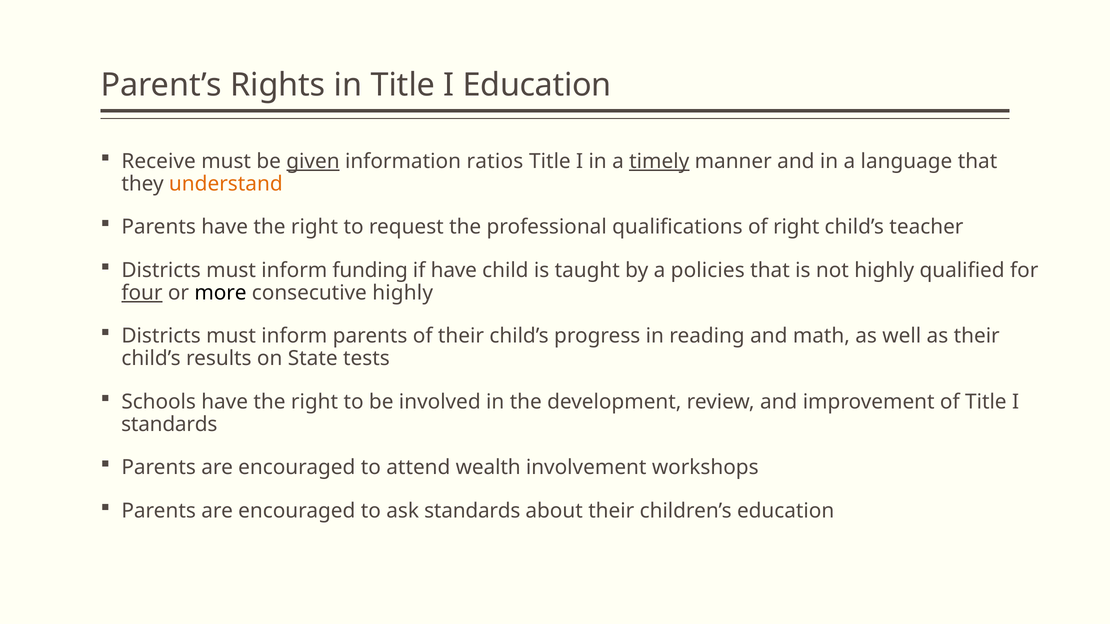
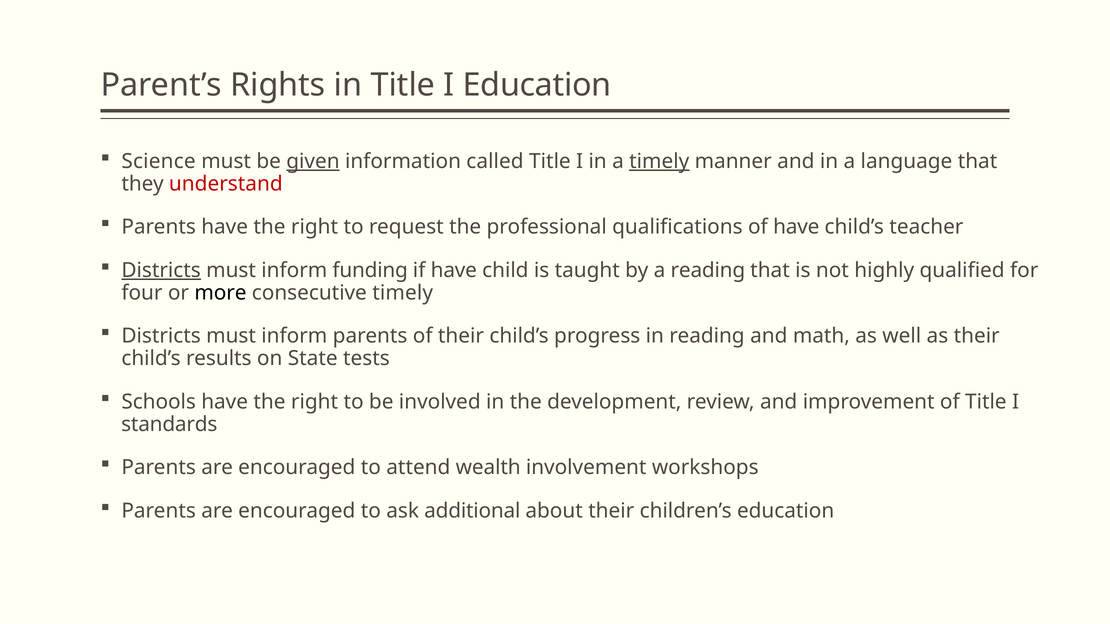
Receive: Receive -> Science (159, 161)
ratios: ratios -> called (495, 161)
understand colour: orange -> red (226, 184)
of right: right -> have (796, 227)
Districts underline: none -> present (161, 270)
a policies: policies -> reading (708, 270)
four underline: present -> none (142, 293)
consecutive highly: highly -> timely (403, 293)
ask standards: standards -> additional (472, 511)
